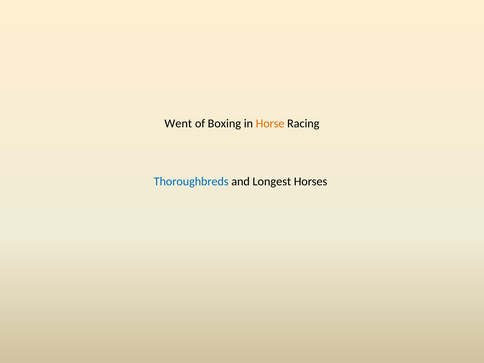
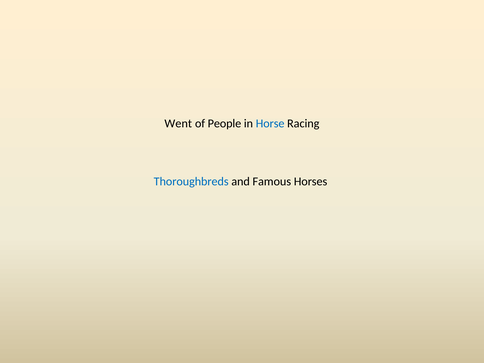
Boxing: Boxing -> People (224, 123)
Horse colour: orange -> blue (270, 123)
Longest: Longest -> Famous (272, 182)
